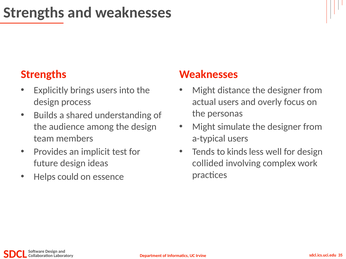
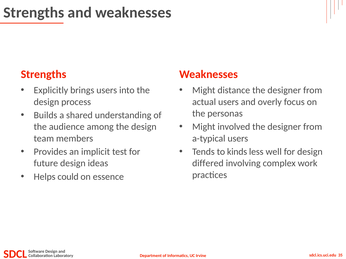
simulate: simulate -> involved (234, 127)
collided: collided -> differed (208, 164)
